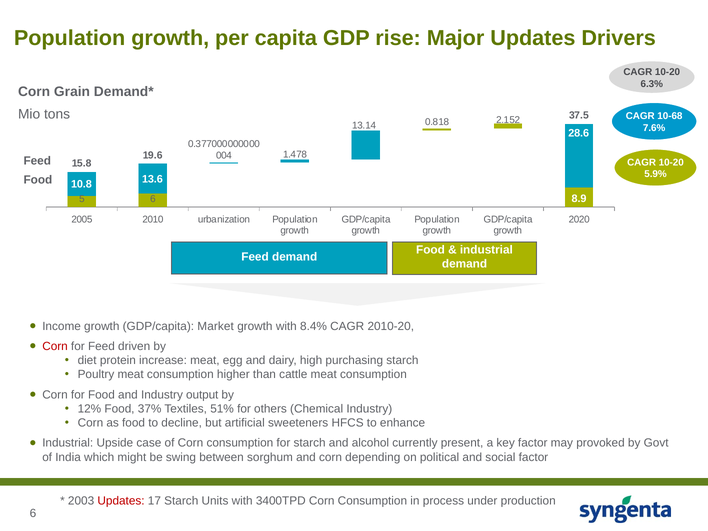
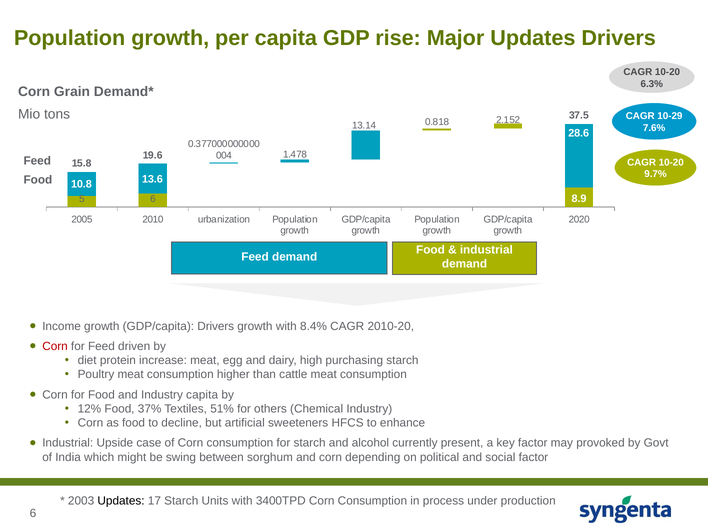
10-68: 10-68 -> 10-29 (670, 116)
5.9%: 5.9% -> 9.7% (655, 174)
GDP/capita Market: Market -> Drivers (216, 326)
Industry output: output -> capita (202, 395)
Updates colour: red -> black (121, 501)
